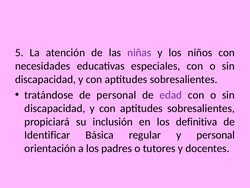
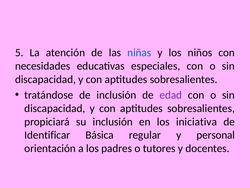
niñas colour: purple -> blue (139, 52)
de personal: personal -> inclusión (116, 95)
definitiva: definitiva -> iniciativa (196, 121)
